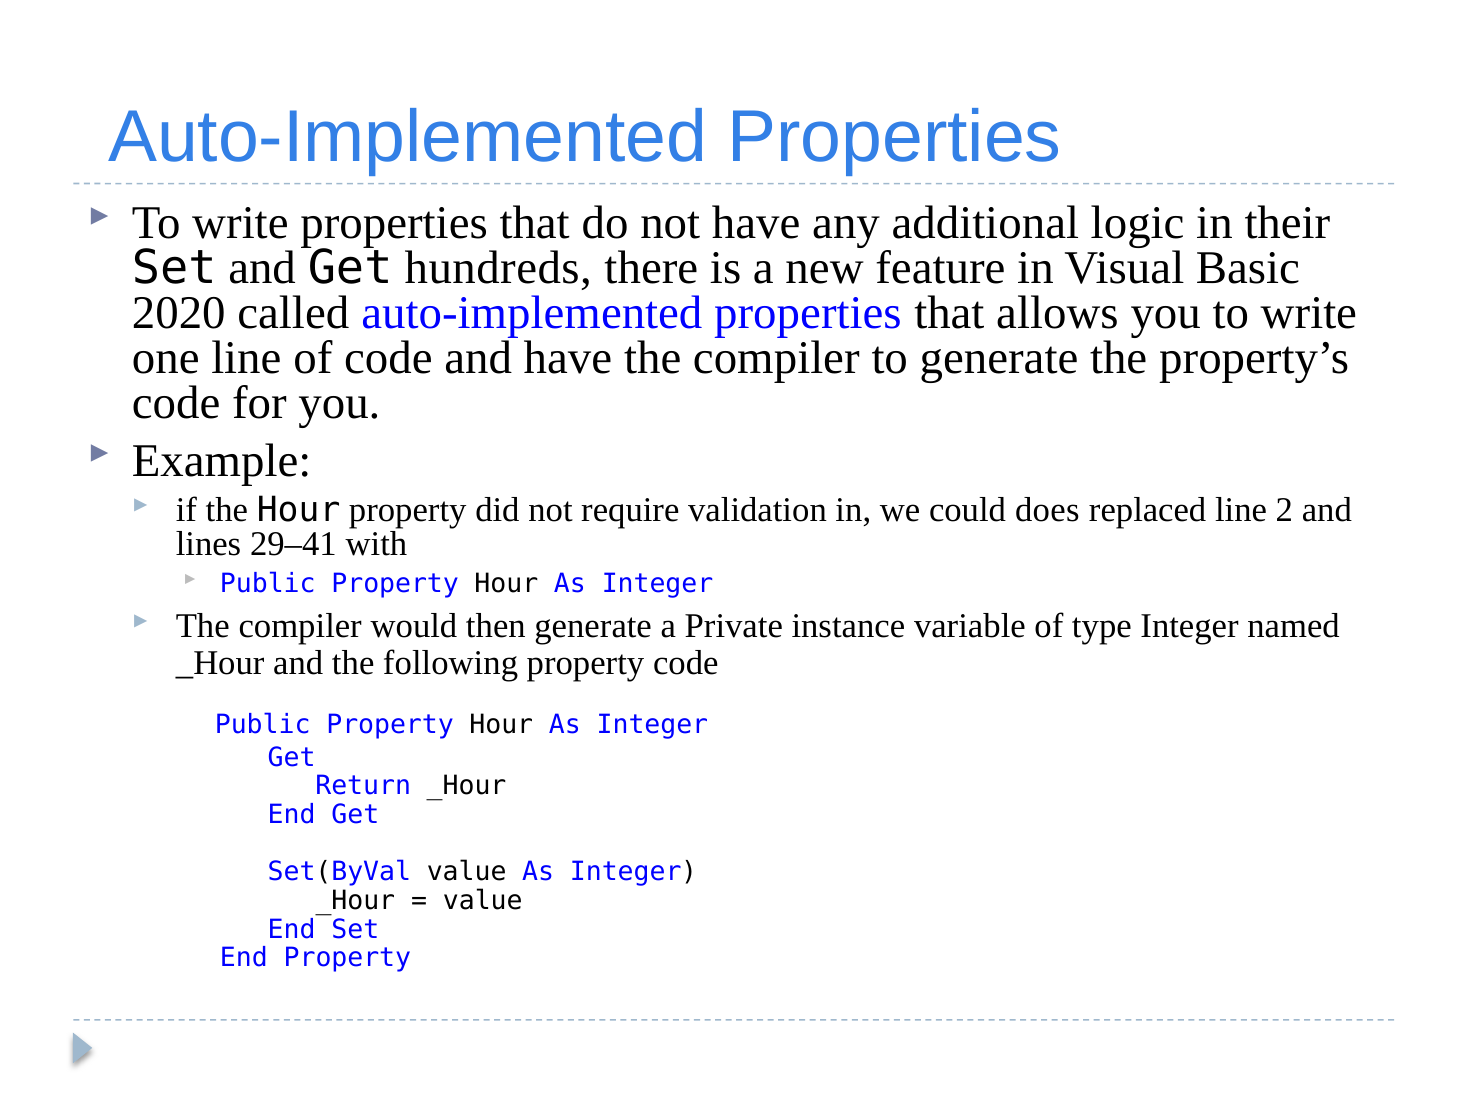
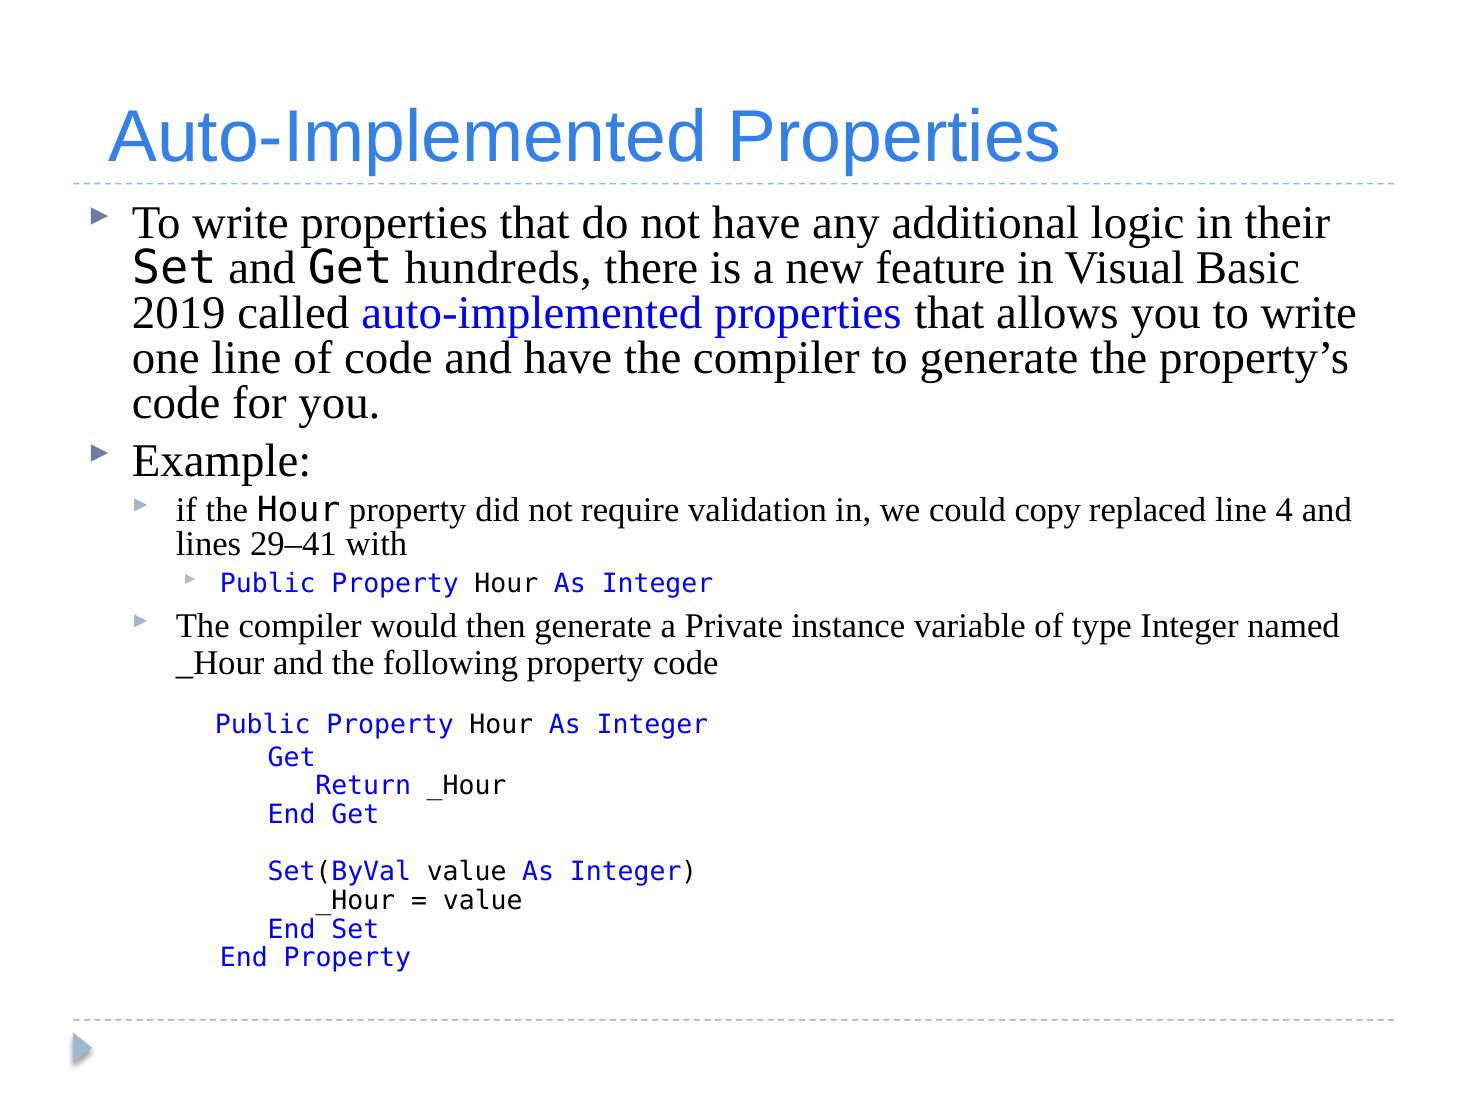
2020: 2020 -> 2019 (179, 313)
does: does -> copy (1048, 510)
2: 2 -> 4 (1284, 510)
